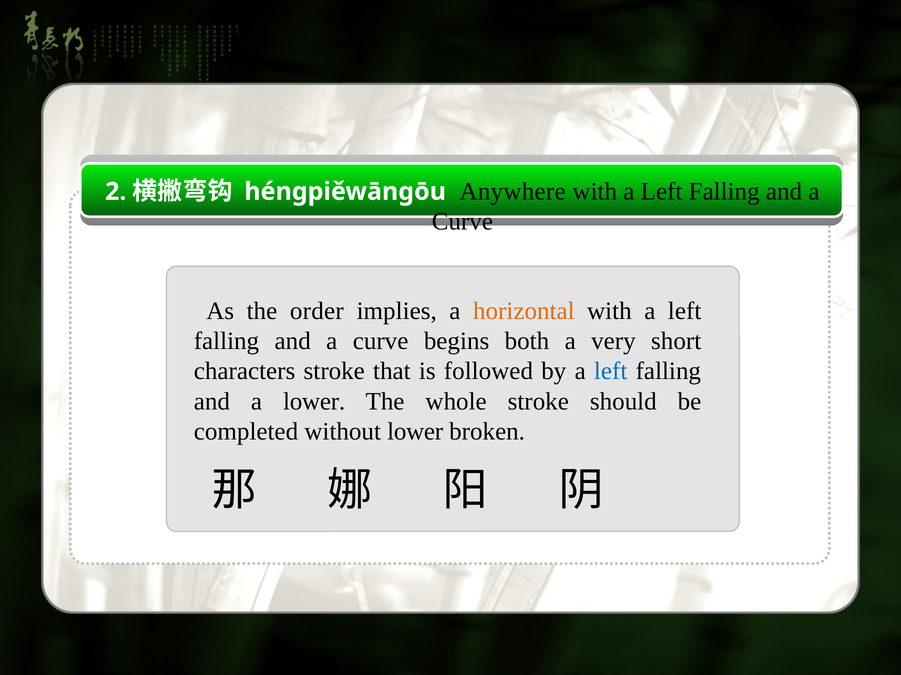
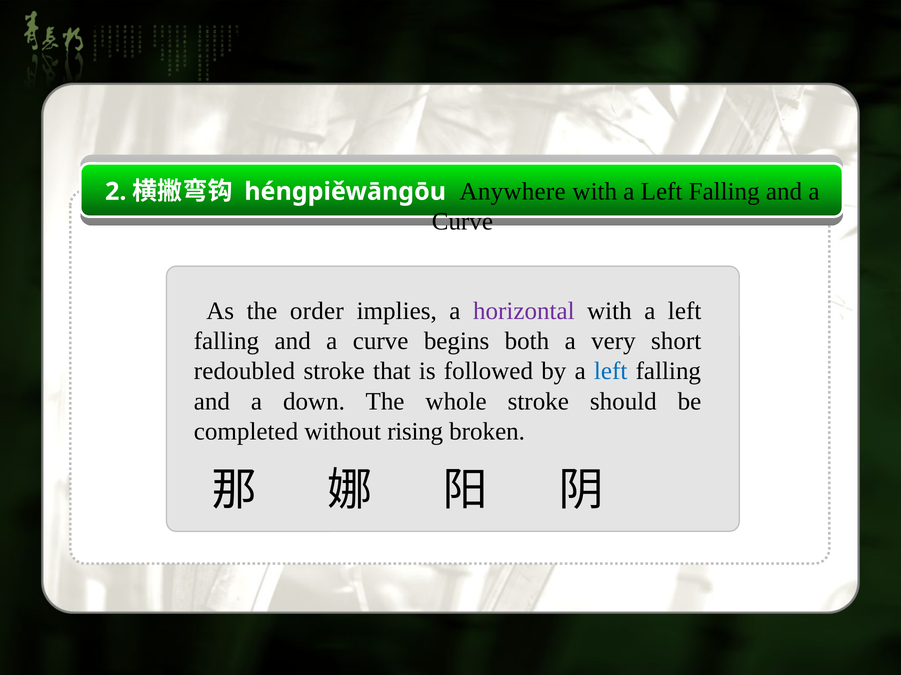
horizontal colour: orange -> purple (524, 312)
characters: characters -> redoubled (244, 372)
a lower: lower -> down (314, 402)
without lower: lower -> rising (415, 432)
